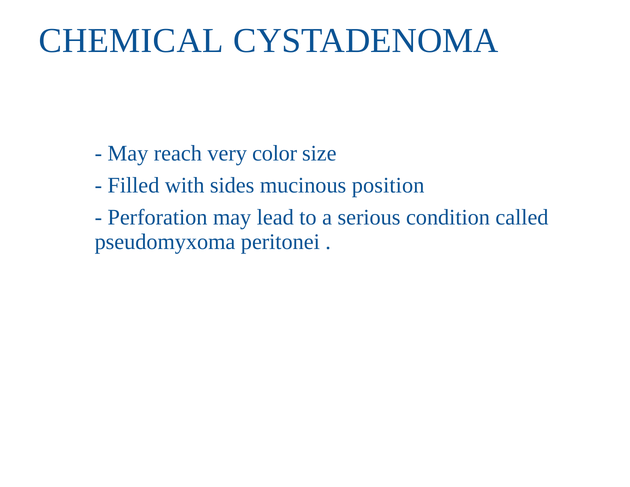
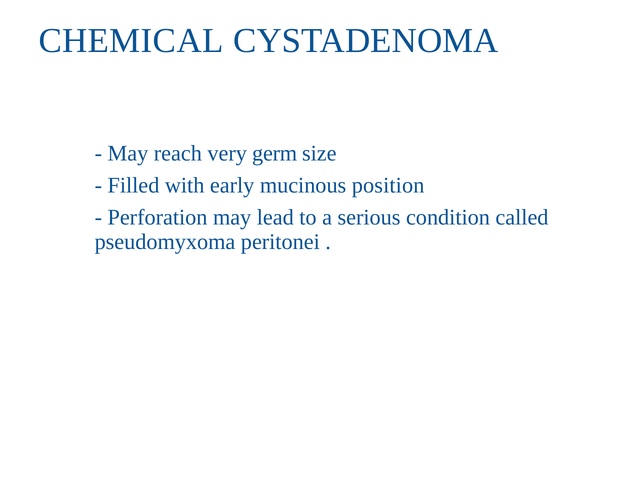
color: color -> germ (275, 154)
sides: sides -> early (232, 186)
